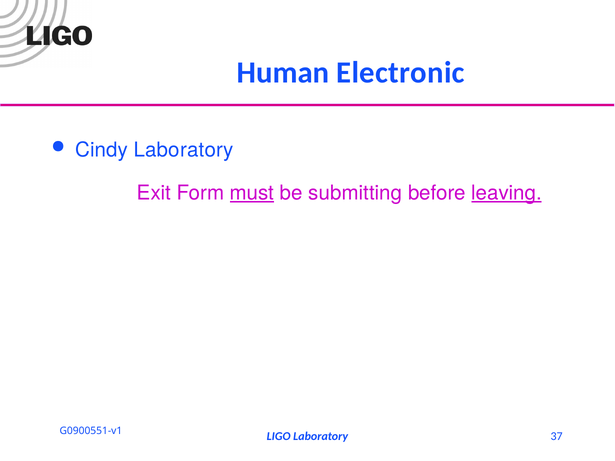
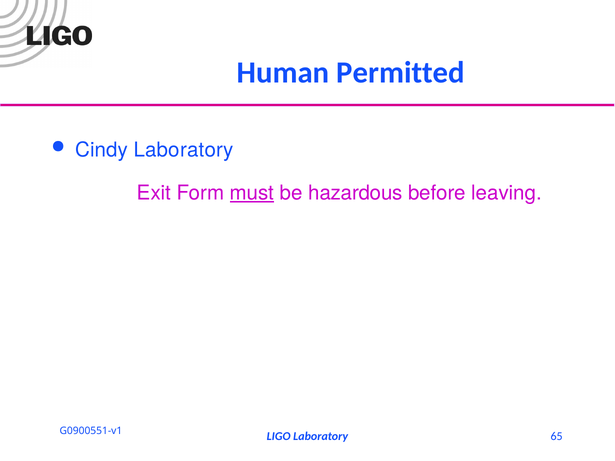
Electronic: Electronic -> Permitted (401, 73)
submitting: submitting -> hazardous (355, 193)
leaving underline: present -> none (507, 193)
37: 37 -> 65 (557, 436)
